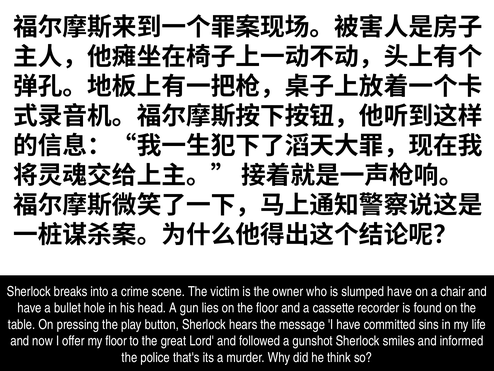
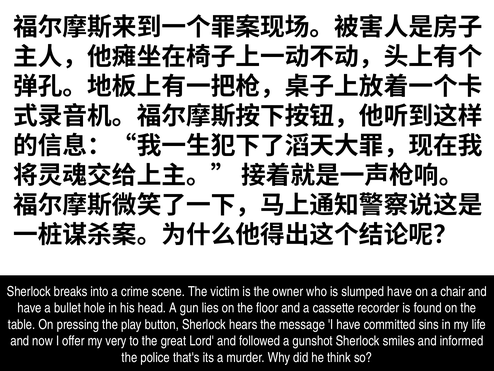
my floor: floor -> very (116, 341)
